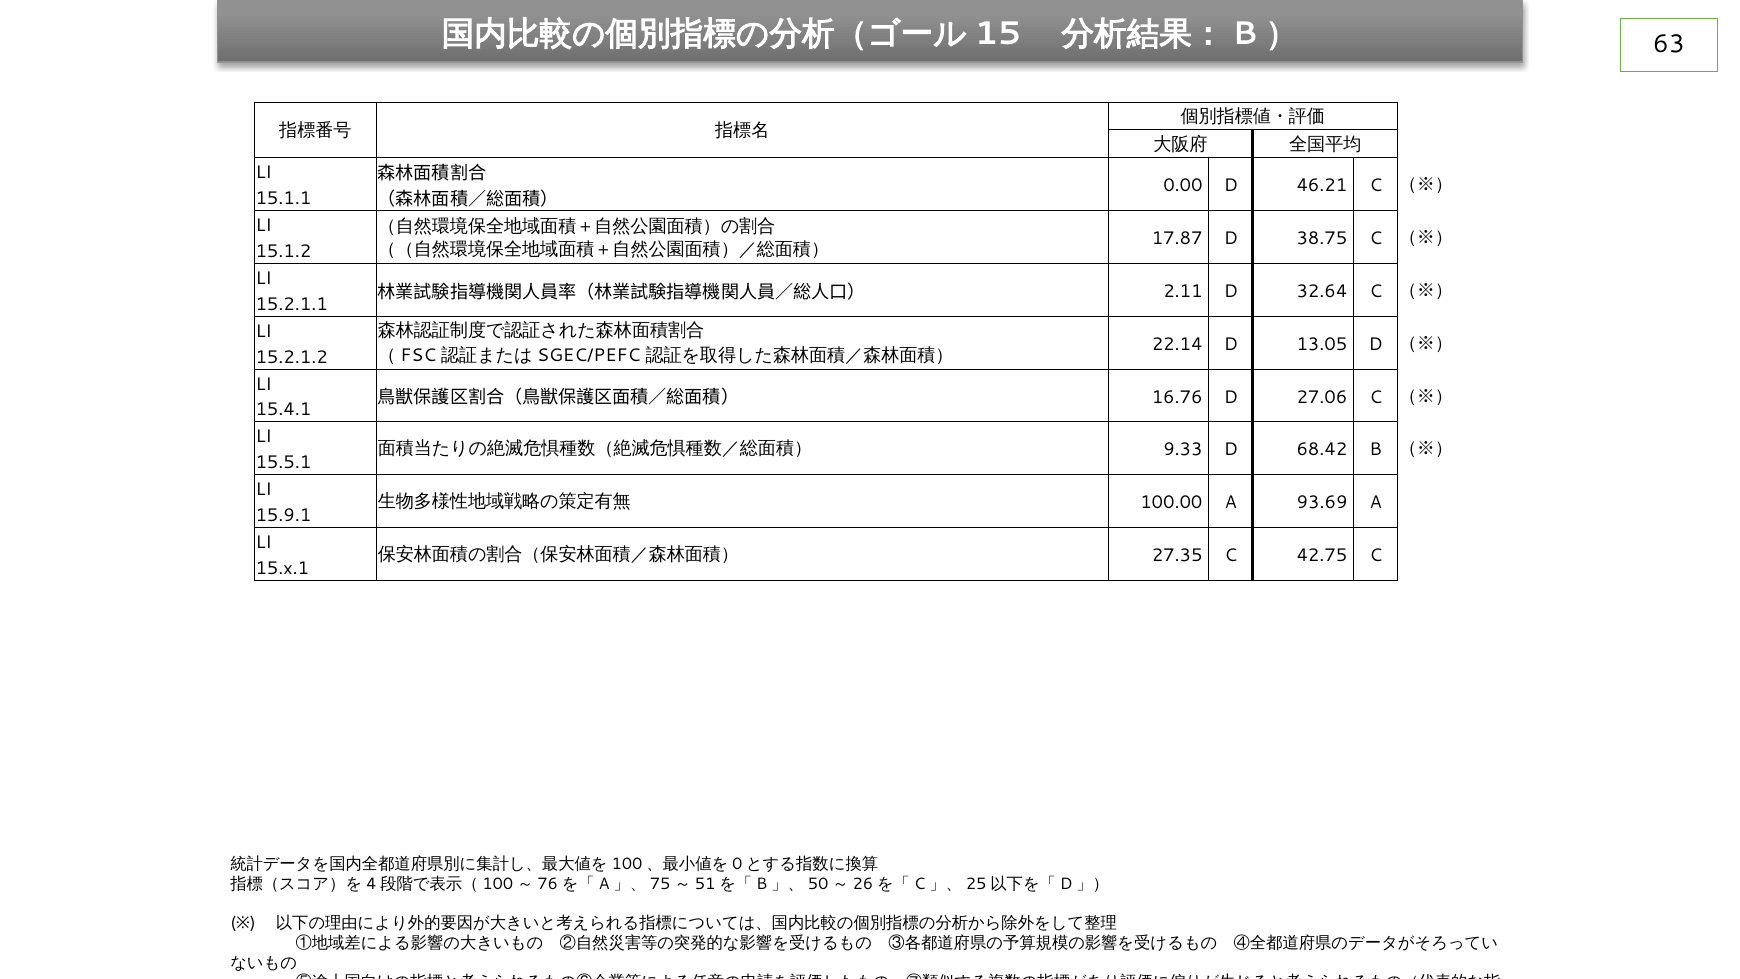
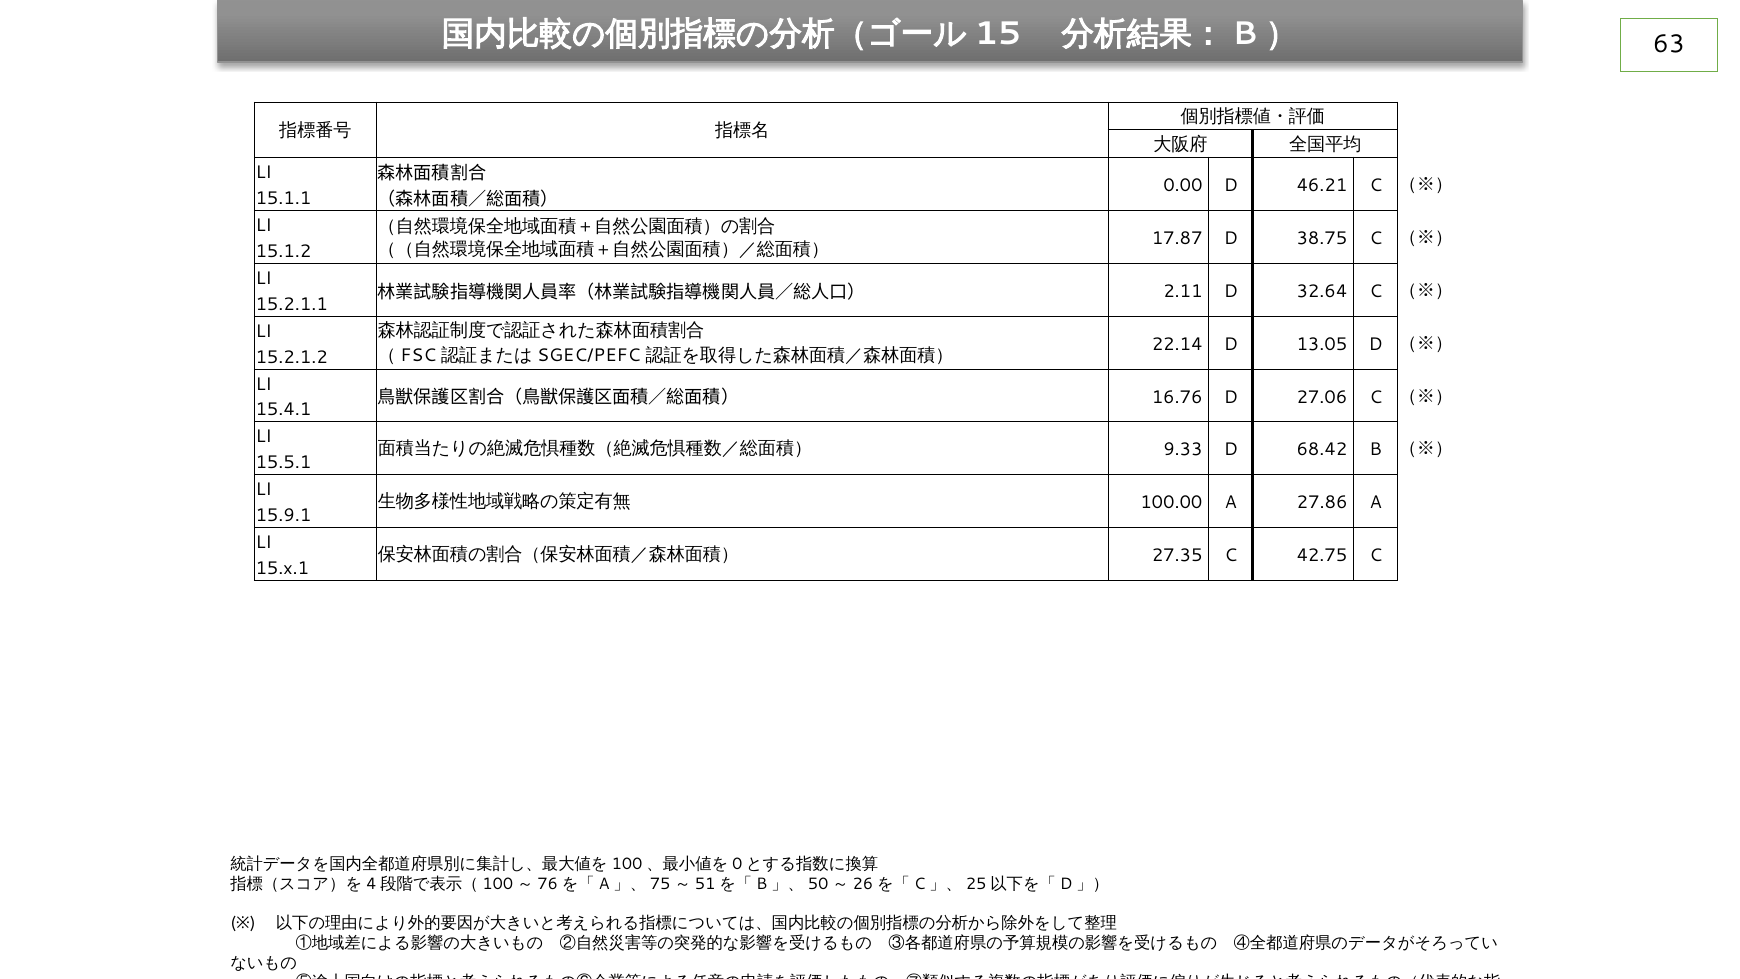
93.69: 93.69 -> 27.86 (1322, 502)
